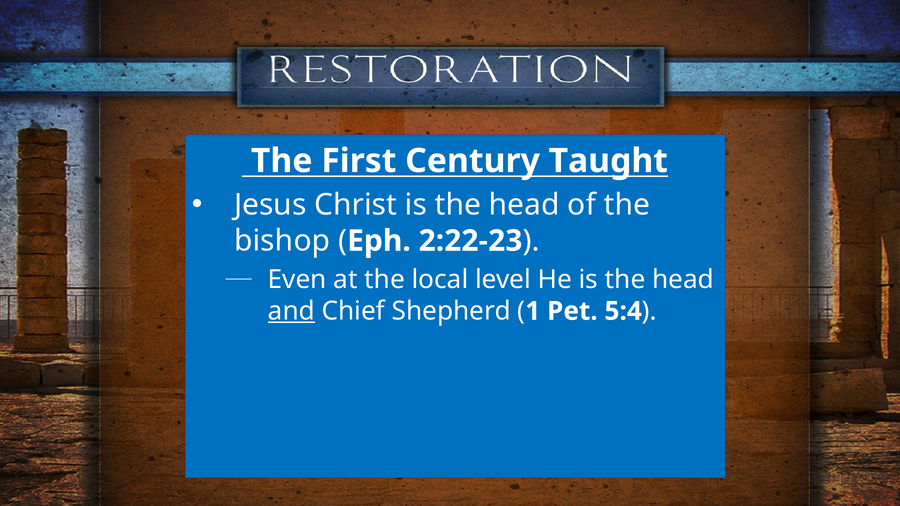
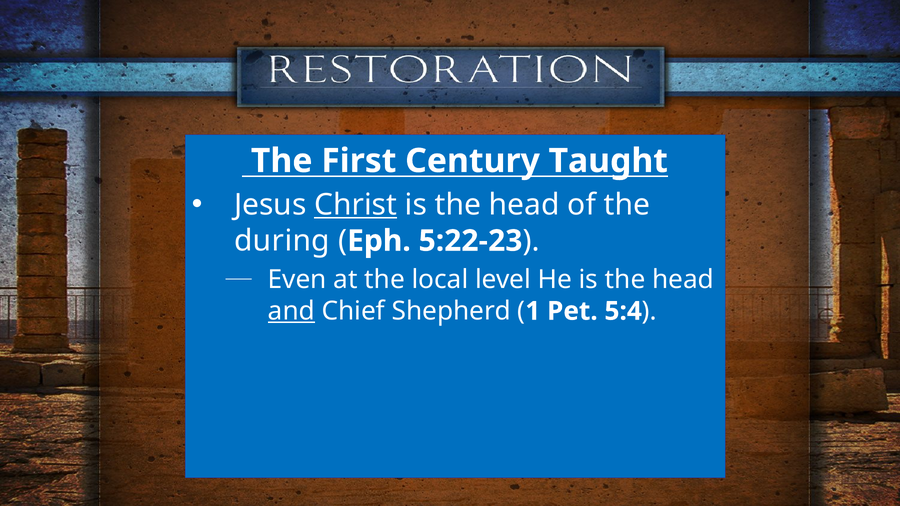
Christ underline: none -> present (356, 205)
bishop: bishop -> during (282, 241)
2:22-23: 2:22-23 -> 5:22-23 (471, 241)
